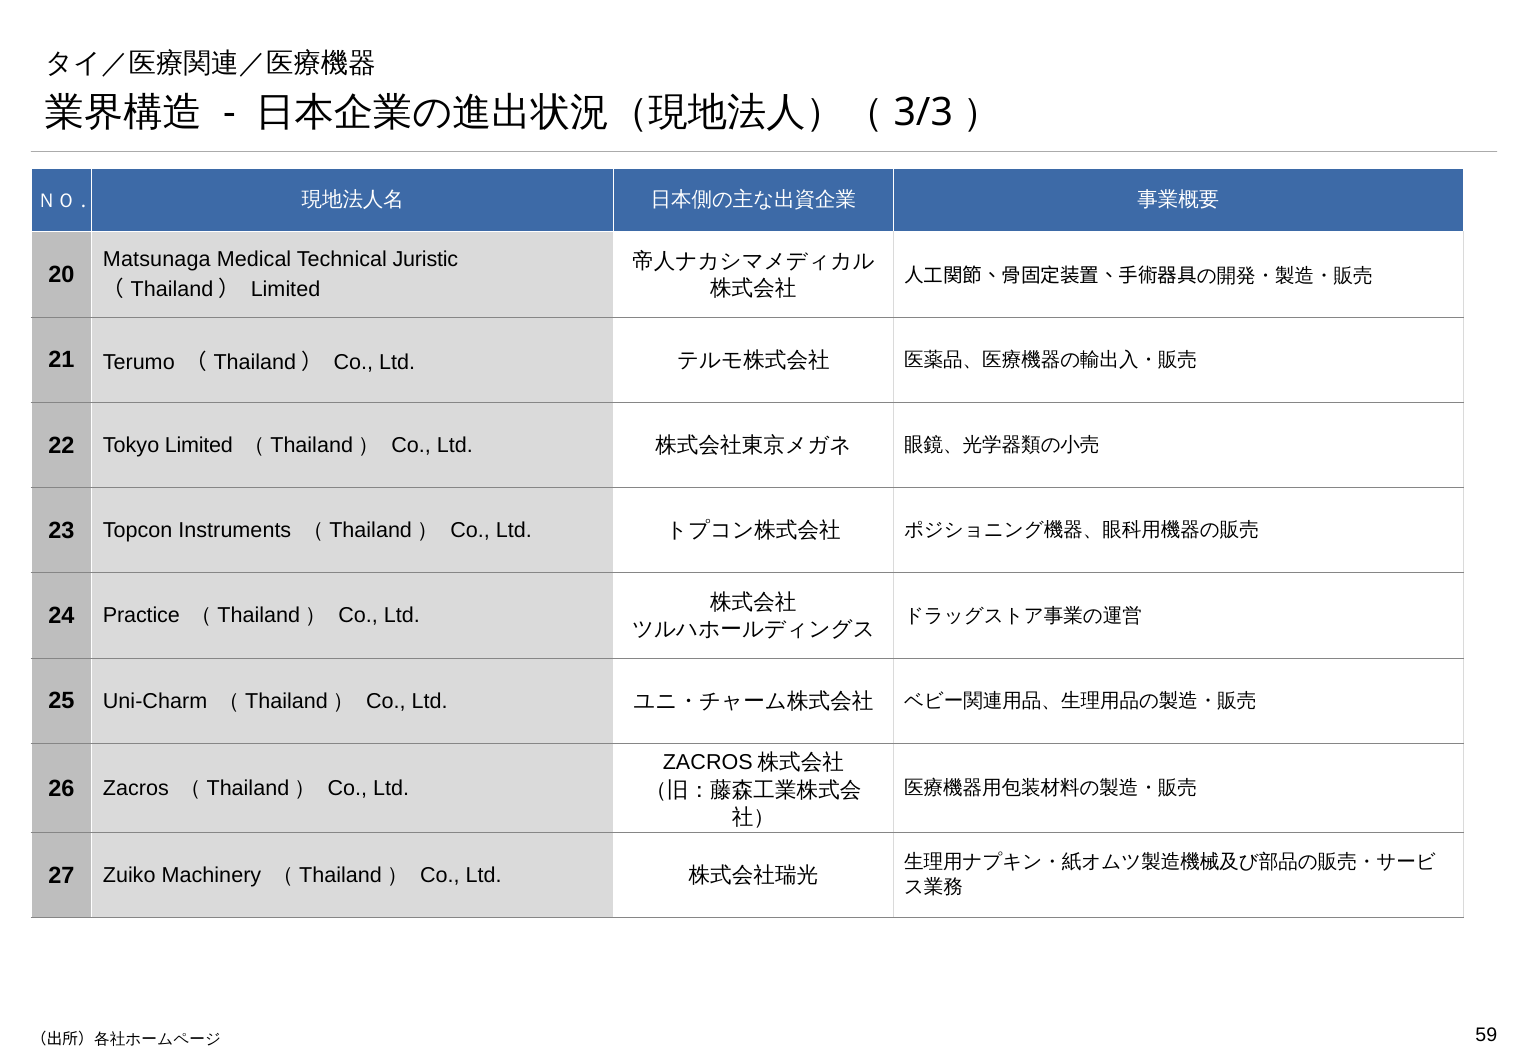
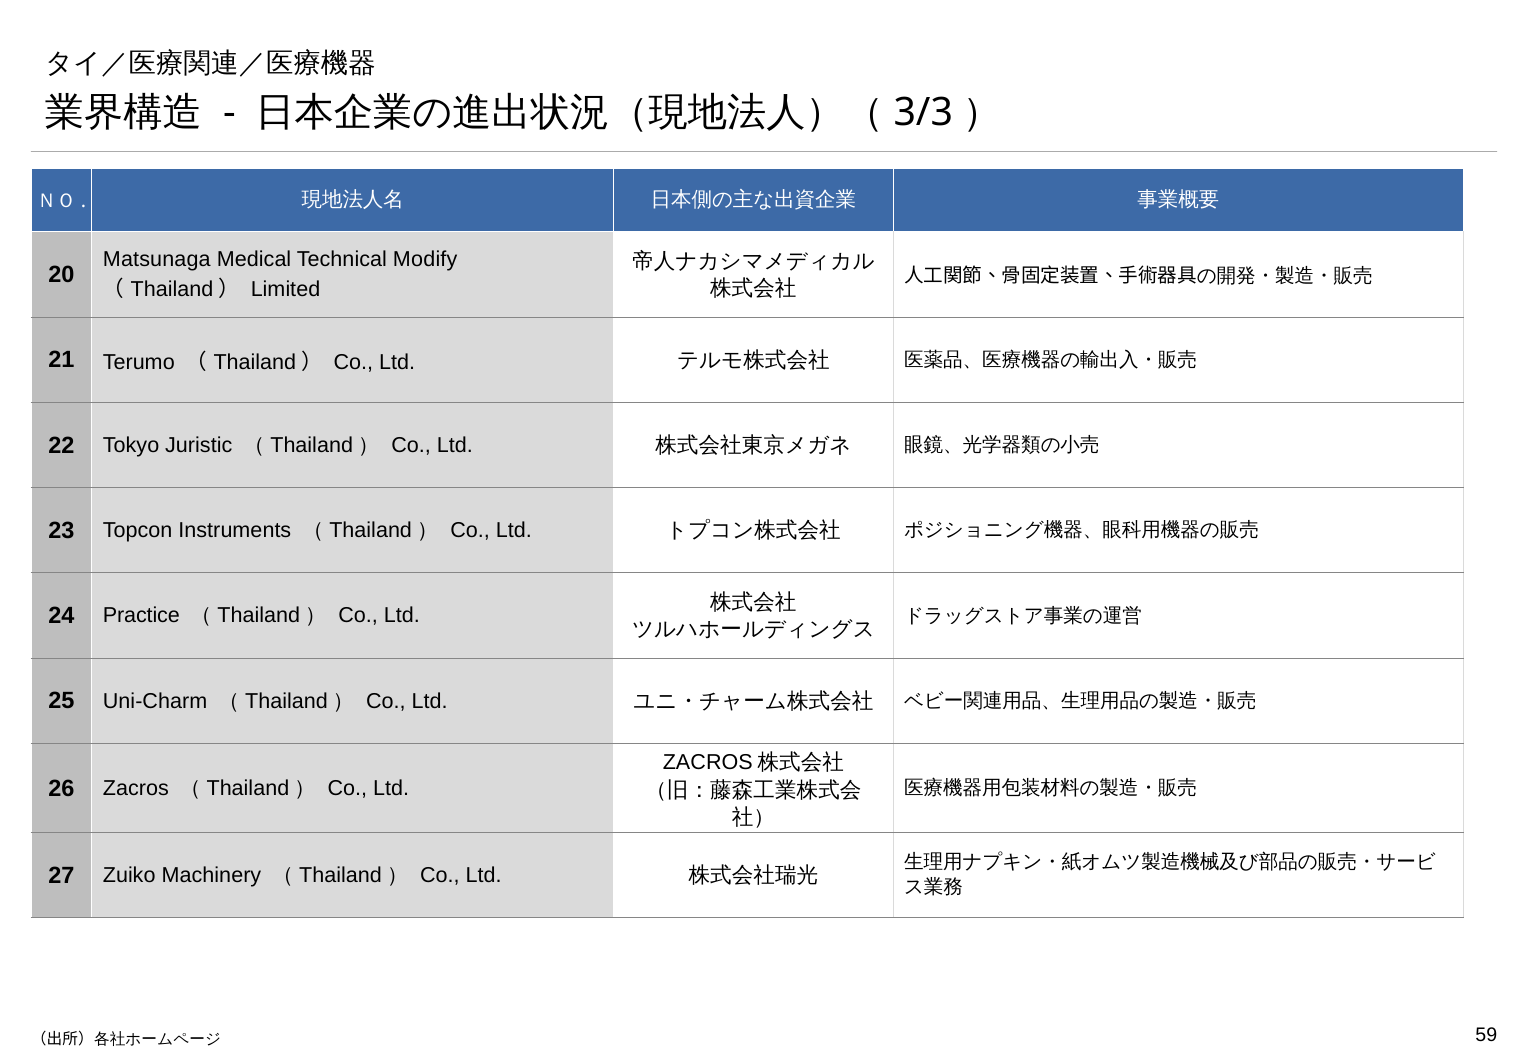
Juristic: Juristic -> Modify (425, 259)
Tokyo Limited: Limited -> Juristic (199, 445)
